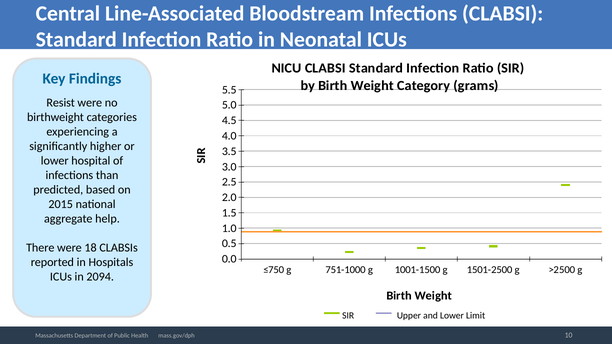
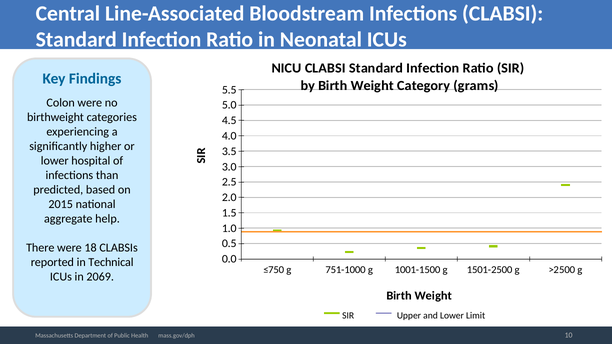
Resist: Resist -> Colon (61, 103)
Hospitals: Hospitals -> Technical (111, 263)
2094: 2094 -> 2069 (100, 277)
